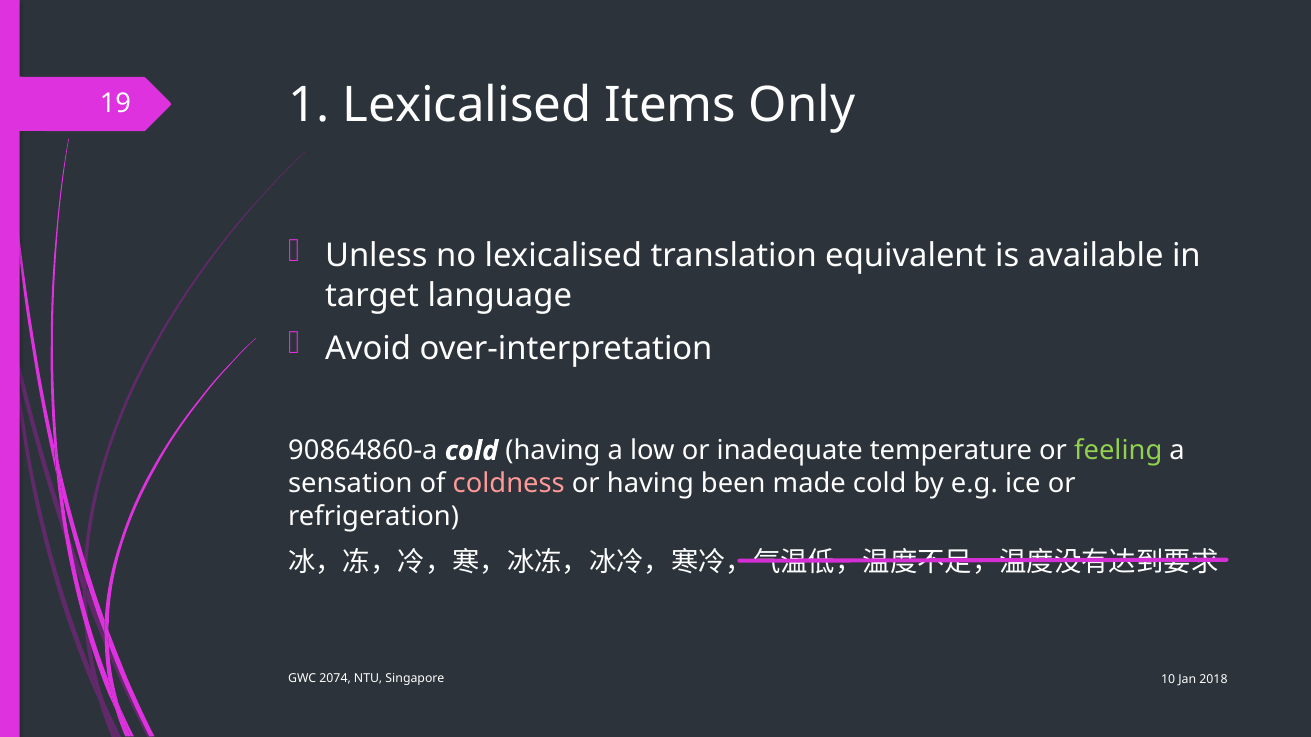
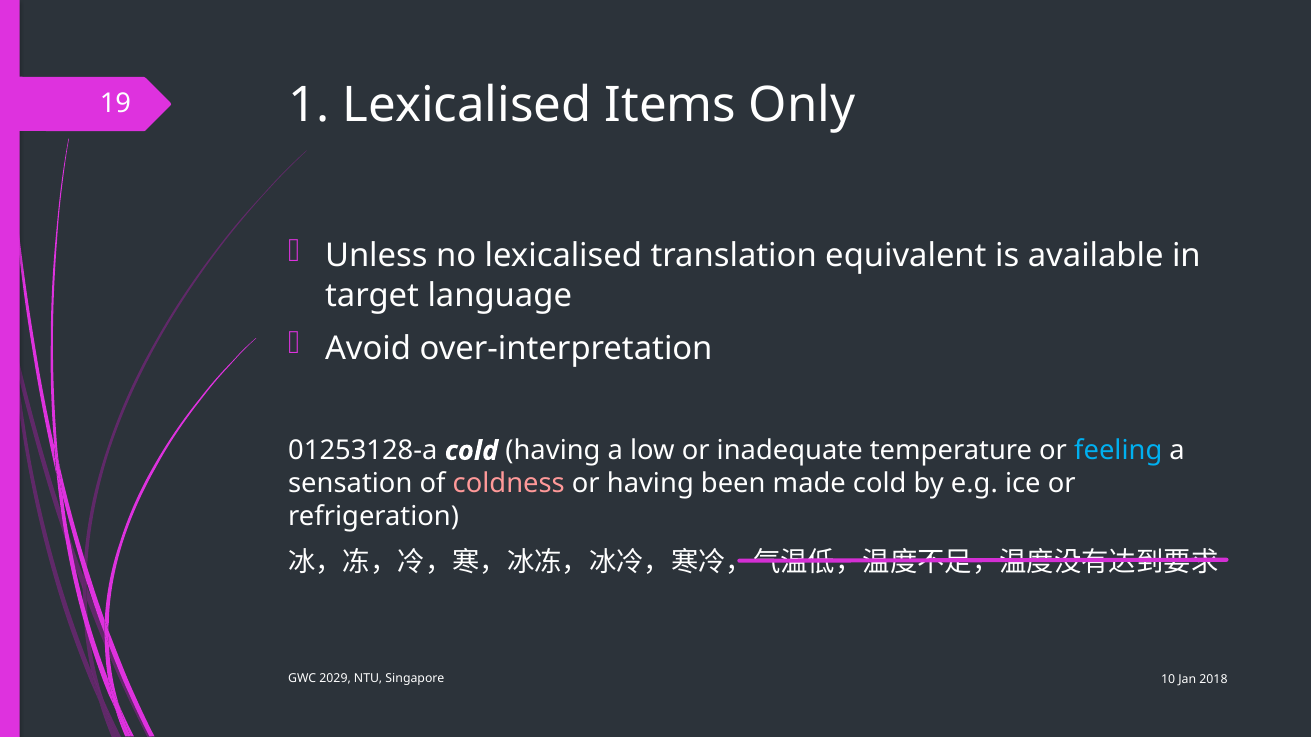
90864860-a: 90864860-a -> 01253128-a (363, 451)
feeling colour: light green -> light blue (1118, 451)
2074: 2074 -> 2029 (335, 679)
